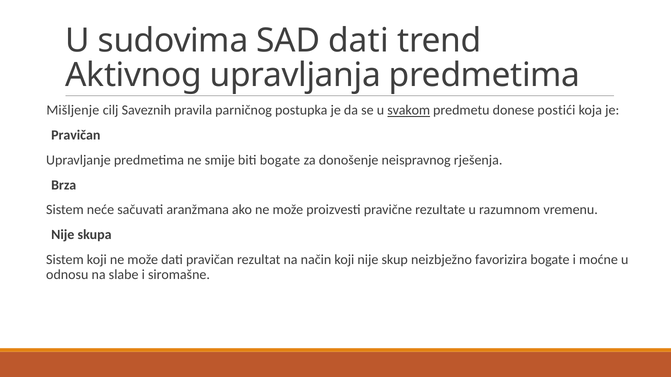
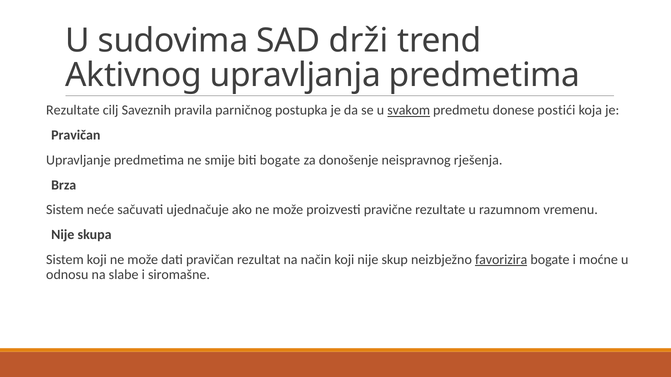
SAD dati: dati -> drži (358, 41)
Mišljenje: Mišljenje -> Rezultate (73, 110)
aranžmana: aranžmana -> ujednačuje (198, 210)
favorizira underline: none -> present (501, 260)
